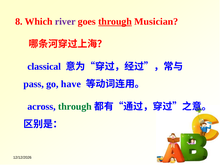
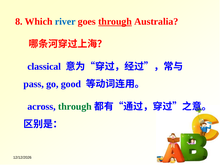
river colour: purple -> blue (65, 22)
Musician: Musician -> Australia (156, 22)
have: have -> good (71, 84)
